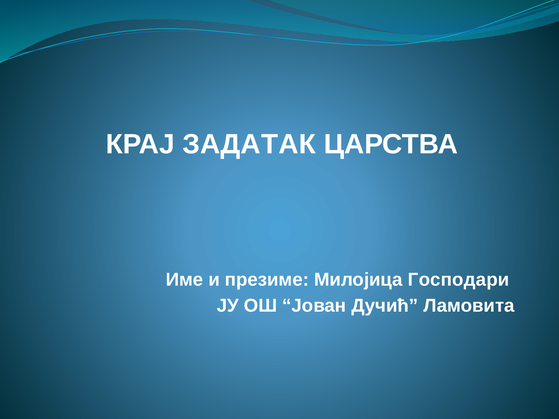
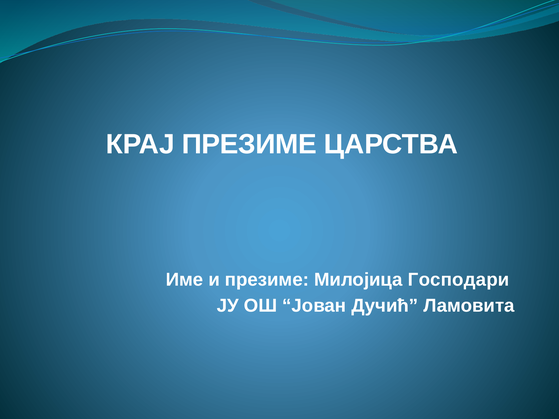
КРАЈ ЗАДАТАК: ЗАДАТАК -> ПРЕЗИМЕ (249, 144)
